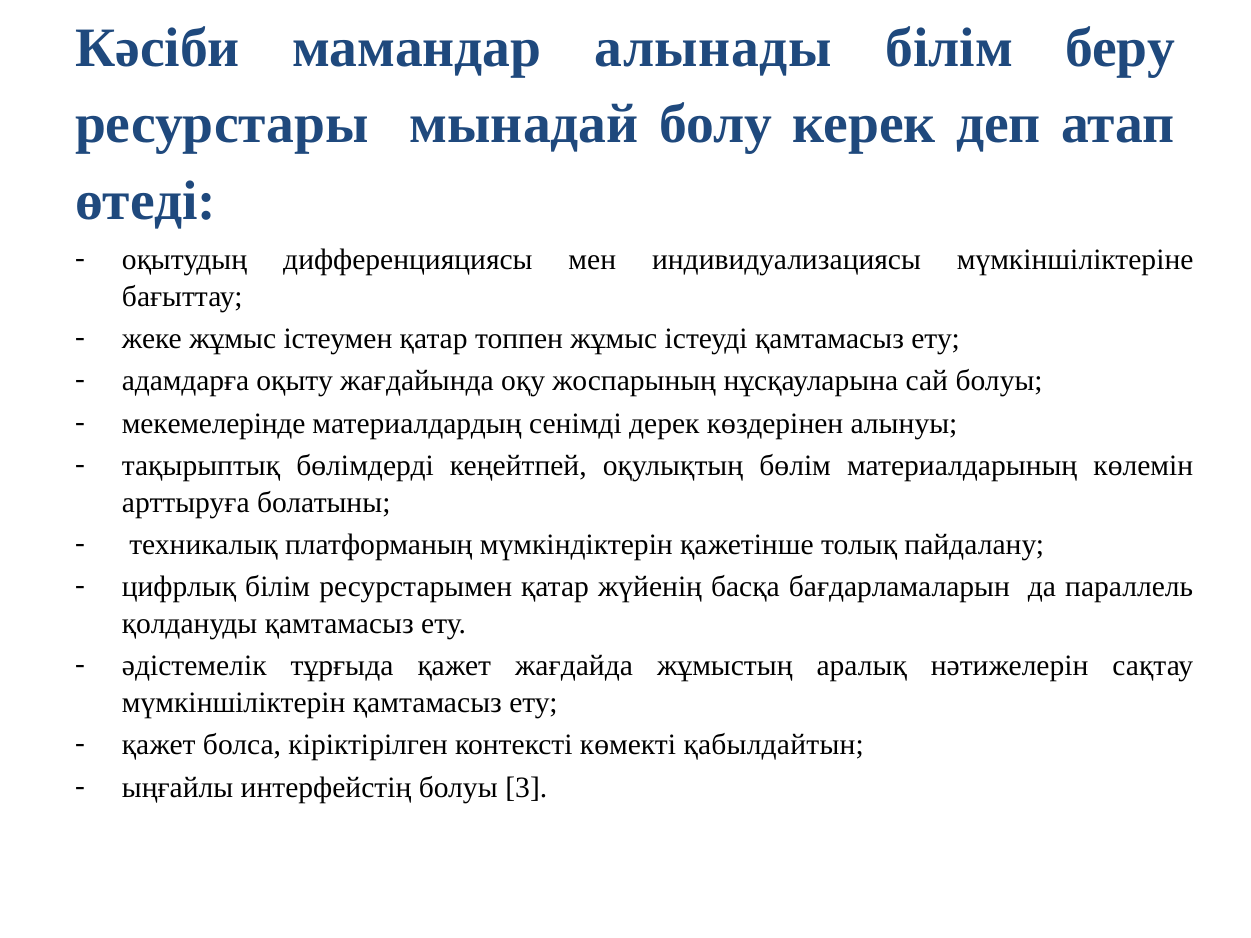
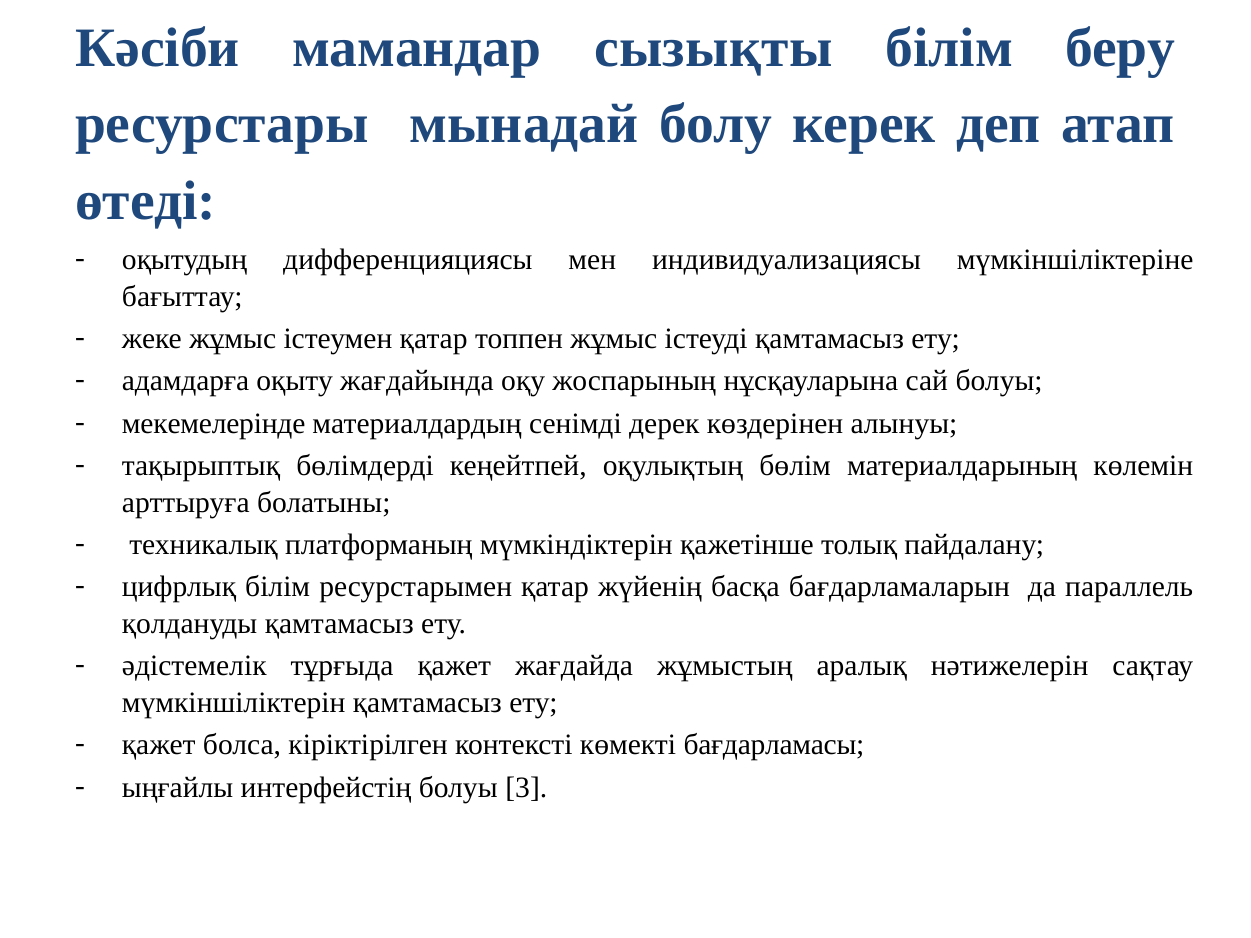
алынады: алынады -> сызықты (713, 48)
қабылдайтын: қабылдайтын -> бағдарламасы (774, 745)
